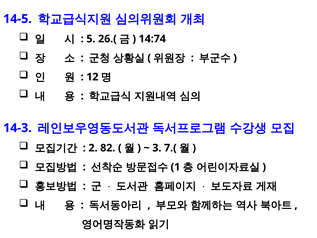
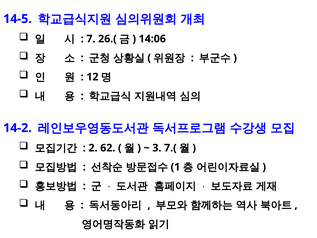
5: 5 -> 7 (91, 39)
14:74: 14:74 -> 14:06 (152, 39)
14-3: 14-3 -> 14-2 (17, 128)
82: 82 -> 62 (108, 148)
